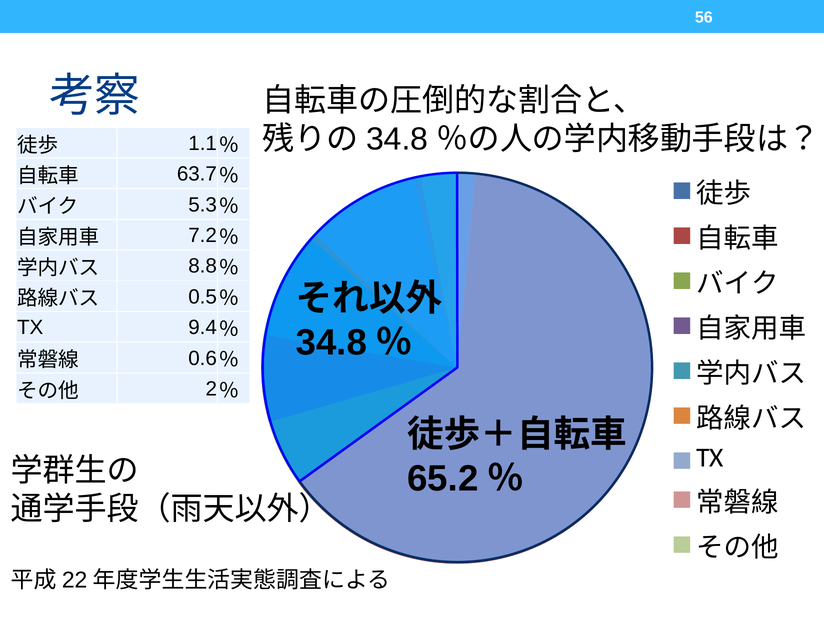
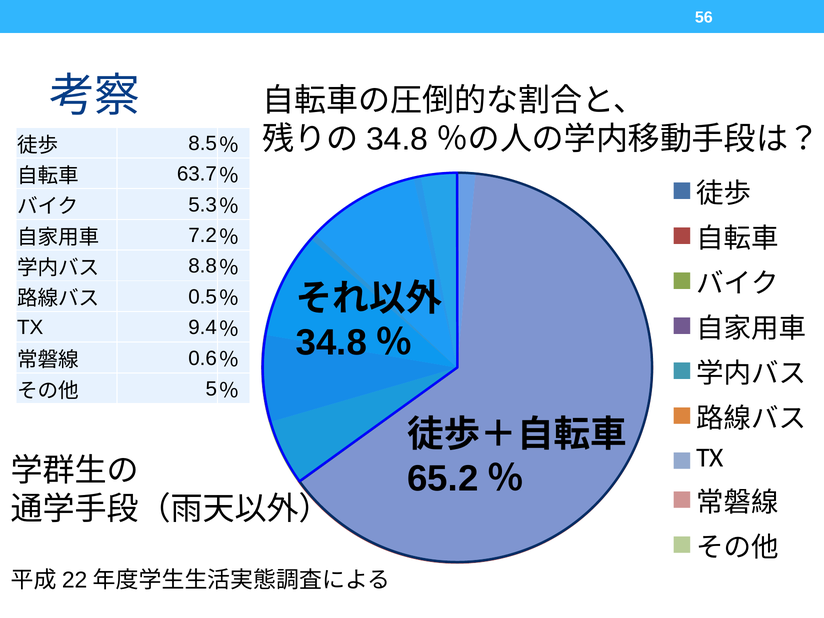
1.1: 1.1 -> 8.5 (203, 143)
2: 2 -> 5 (211, 389)
